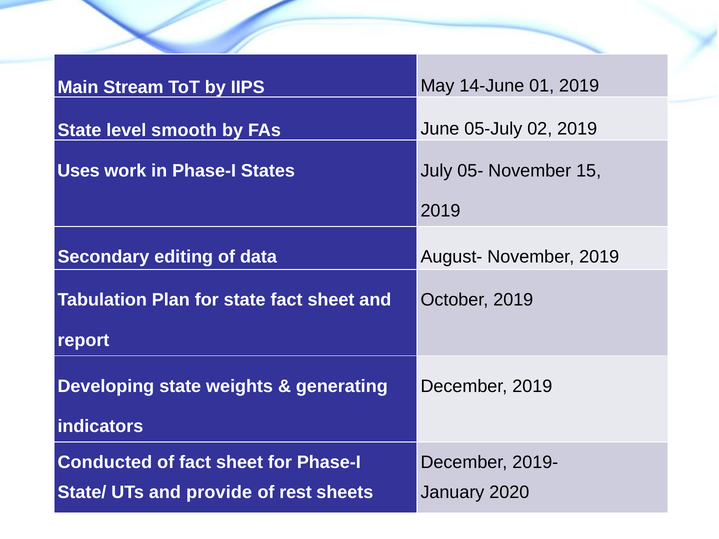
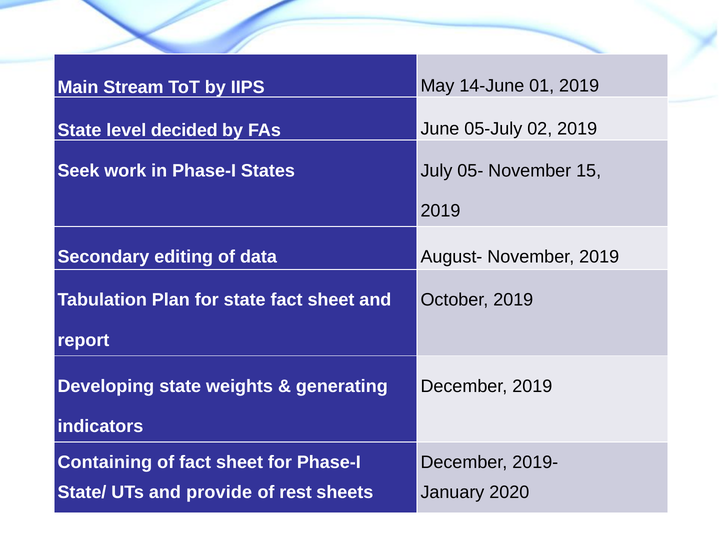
smooth: smooth -> decided (184, 130)
Uses: Uses -> Seek (78, 171)
Conducted: Conducted -> Containing (105, 463)
